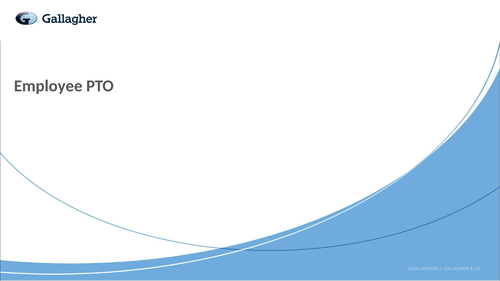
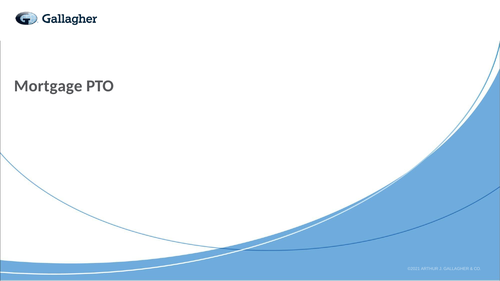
Employee: Employee -> Mortgage (48, 86)
